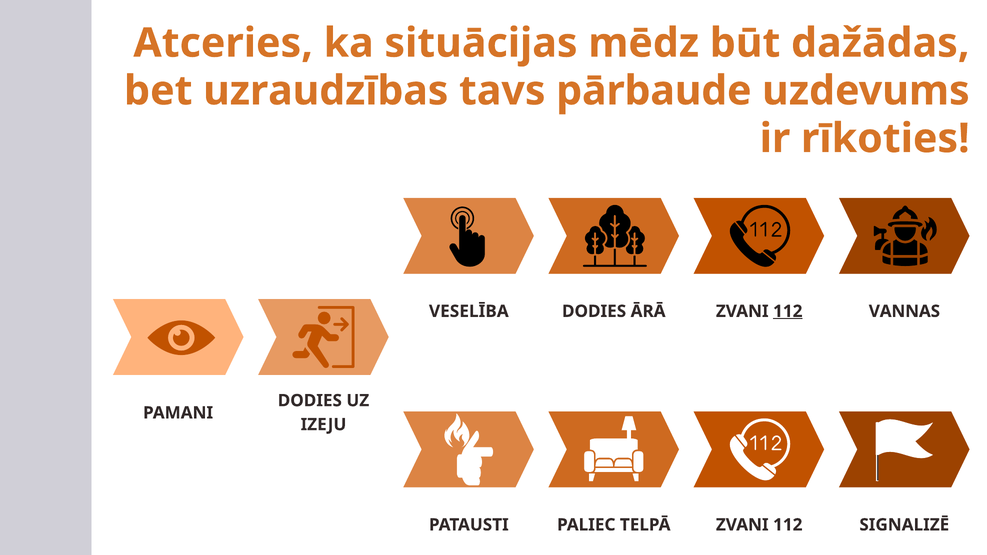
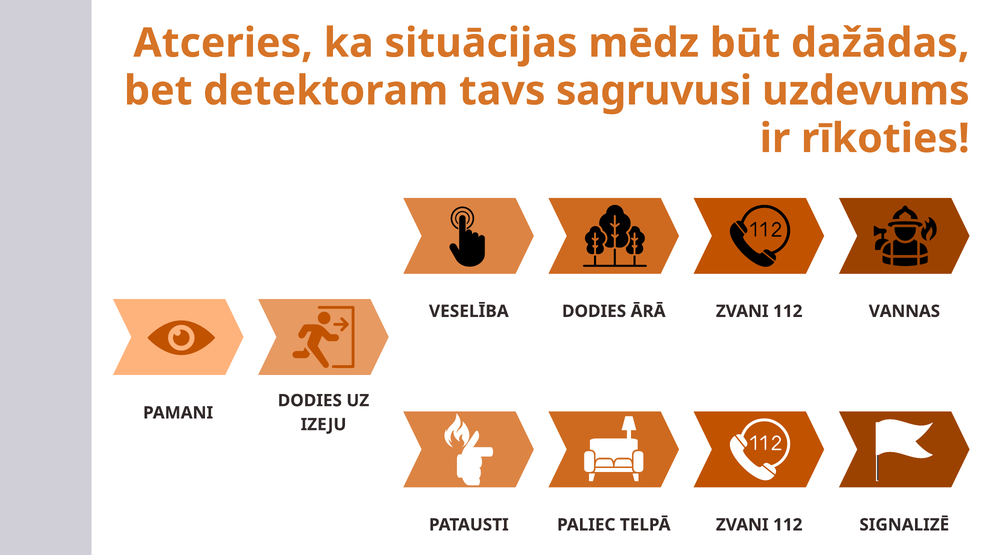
uzraudzības: uzraudzības -> detektoram (326, 91)
pārbaude: pārbaude -> sagruvusi (654, 91)
112 underline: present -> none (788, 311)
